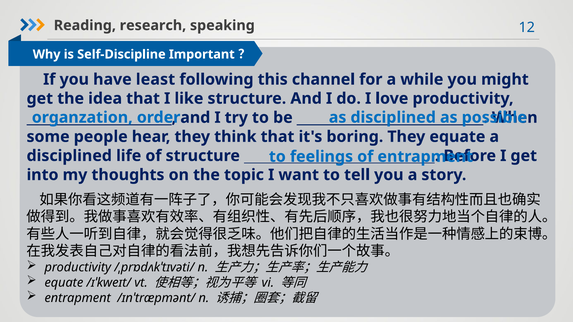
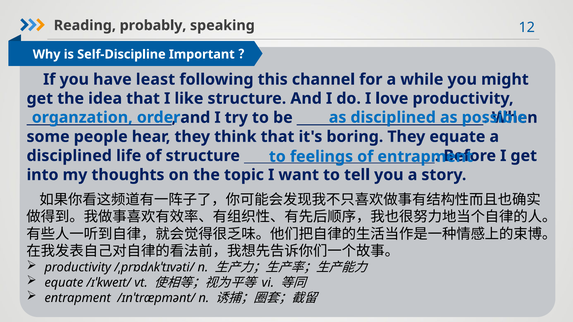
research: research -> probably (153, 25)
